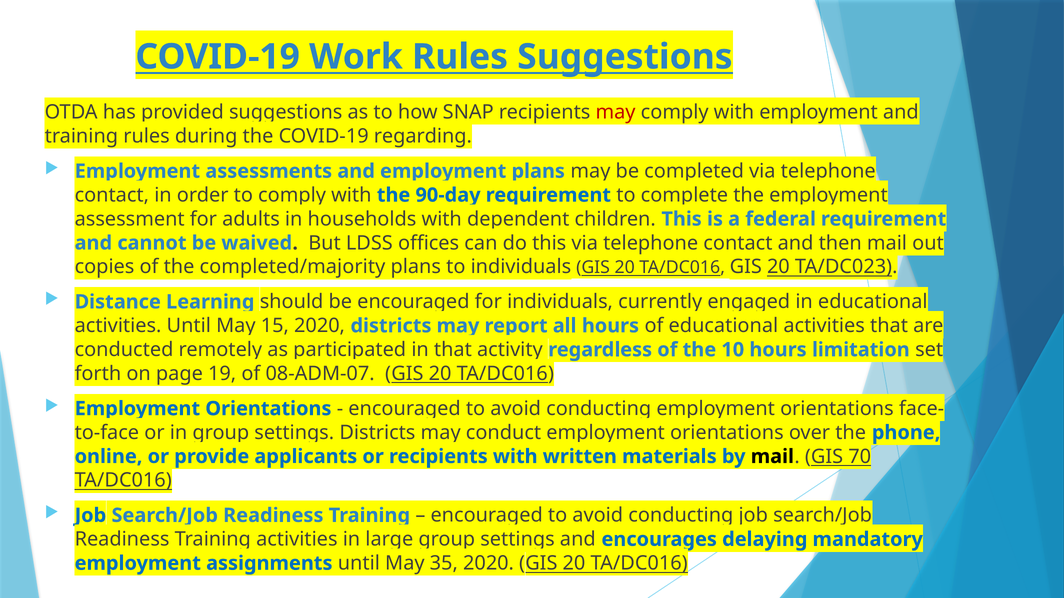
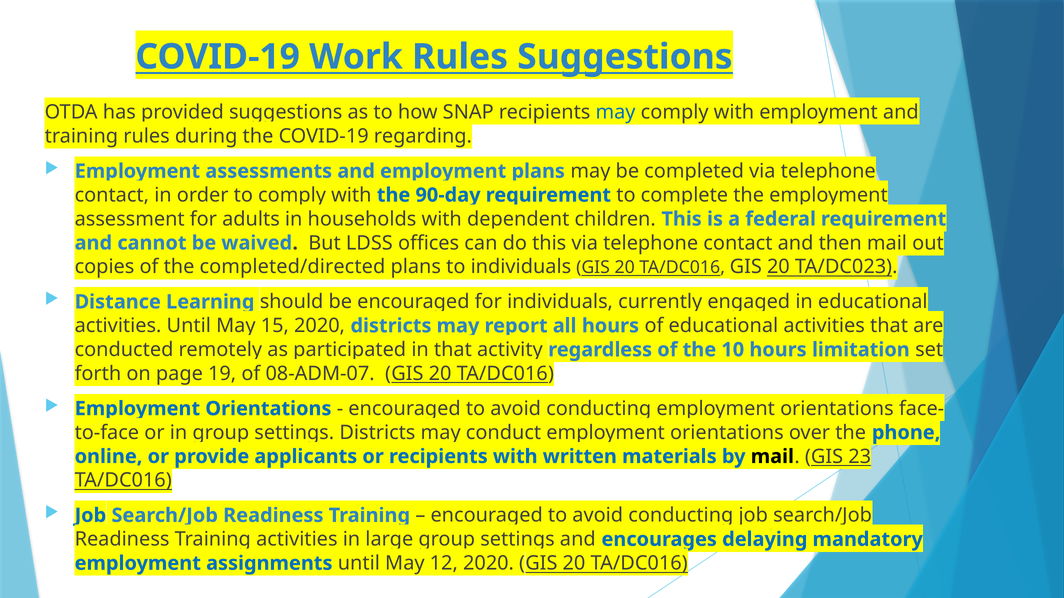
may colour: red -> blue (616, 112)
completed/majority: completed/majority -> completed/directed (292, 267)
70: 70 -> 23 (860, 457)
35: 35 -> 12 (444, 564)
